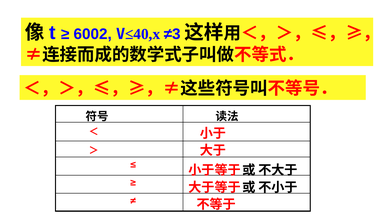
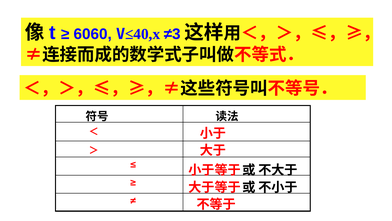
6002: 6002 -> 6060 (93, 34)
